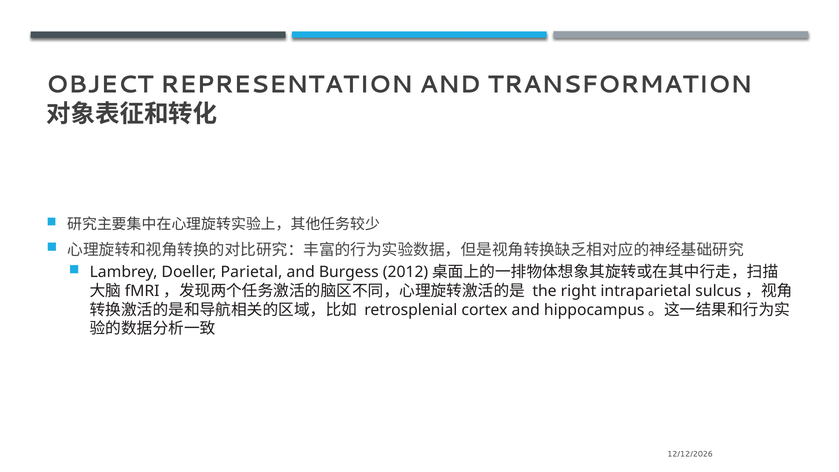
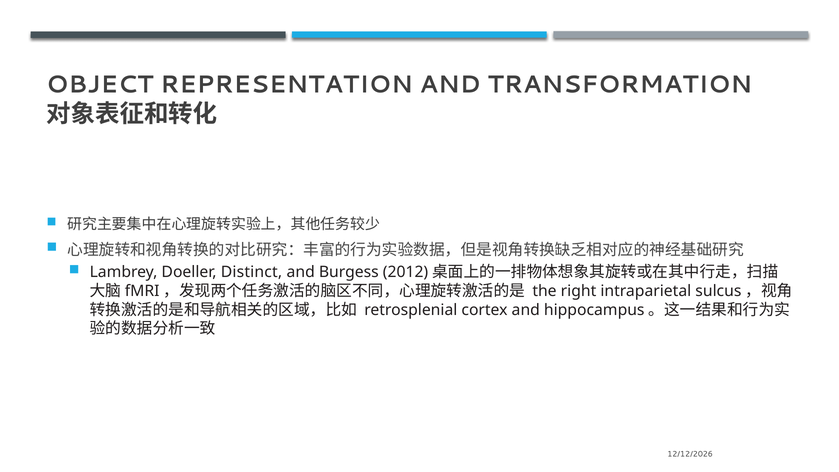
Parietal: Parietal -> Distinct (251, 272)
